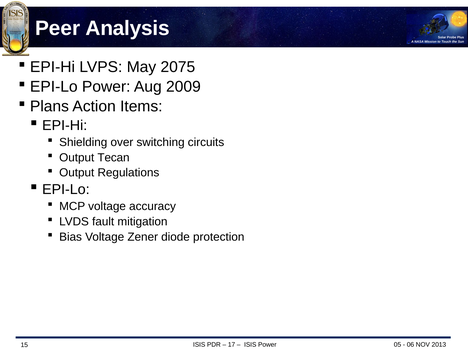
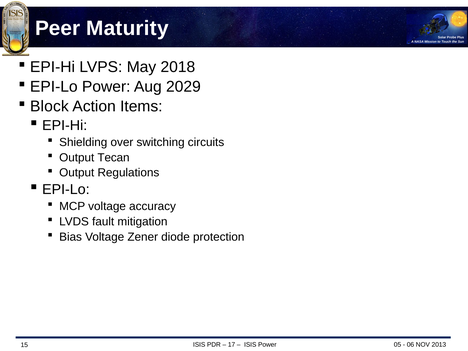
Analysis: Analysis -> Maturity (127, 28)
2075: 2075 -> 2018 (178, 67)
2009: 2009 -> 2029 (183, 87)
Plans: Plans -> Block (49, 106)
